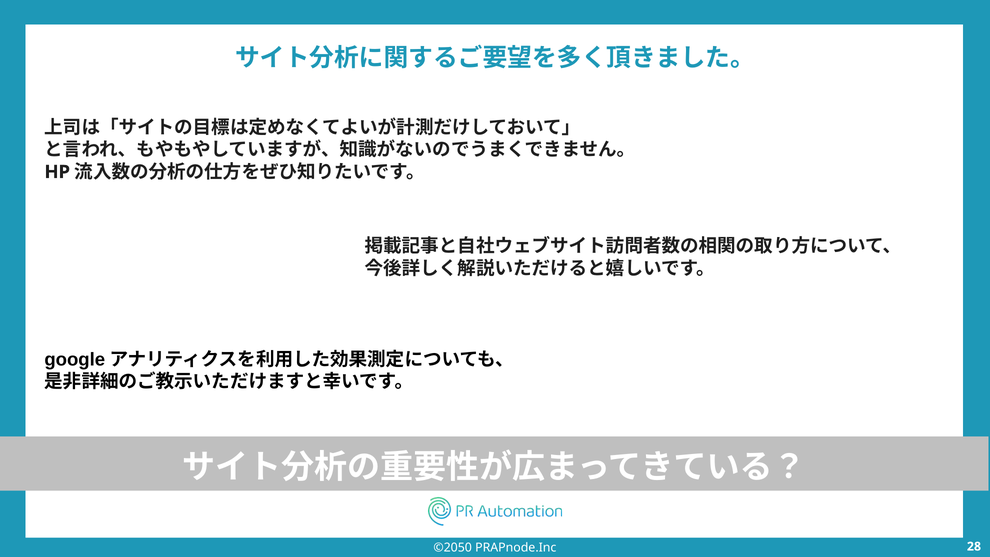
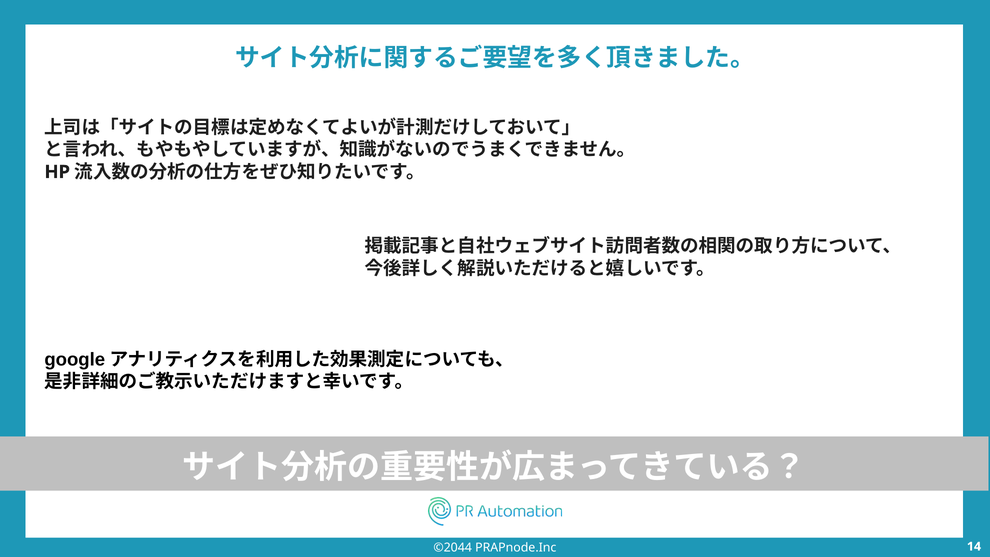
©2050: ©2050 -> ©2044 (453, 547)
28: 28 -> 14 (974, 546)
